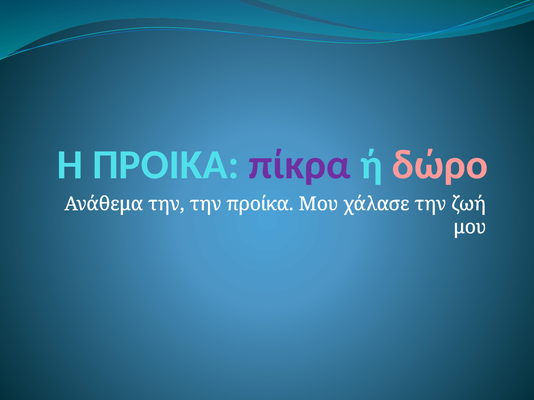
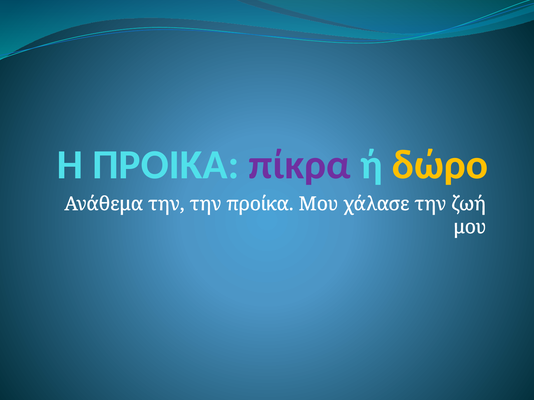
δώρο colour: pink -> yellow (440, 165)
